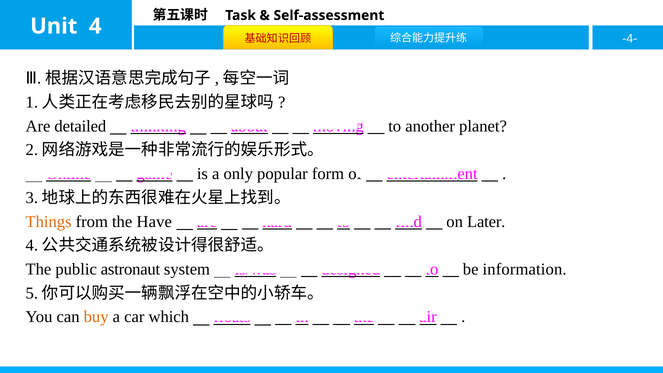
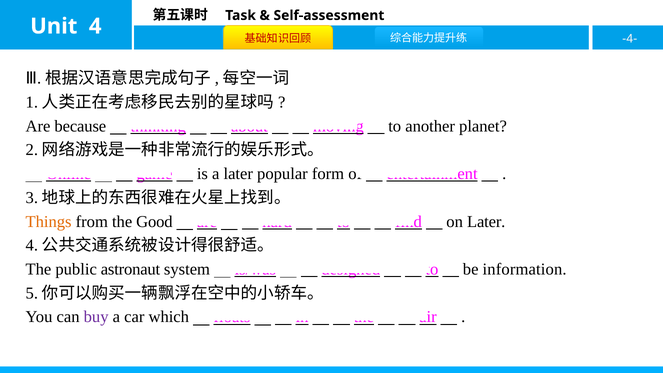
detailed: detailed -> because (80, 126)
a only: only -> later (238, 174)
Have: Have -> Good (154, 221)
buy colour: orange -> purple (96, 317)
